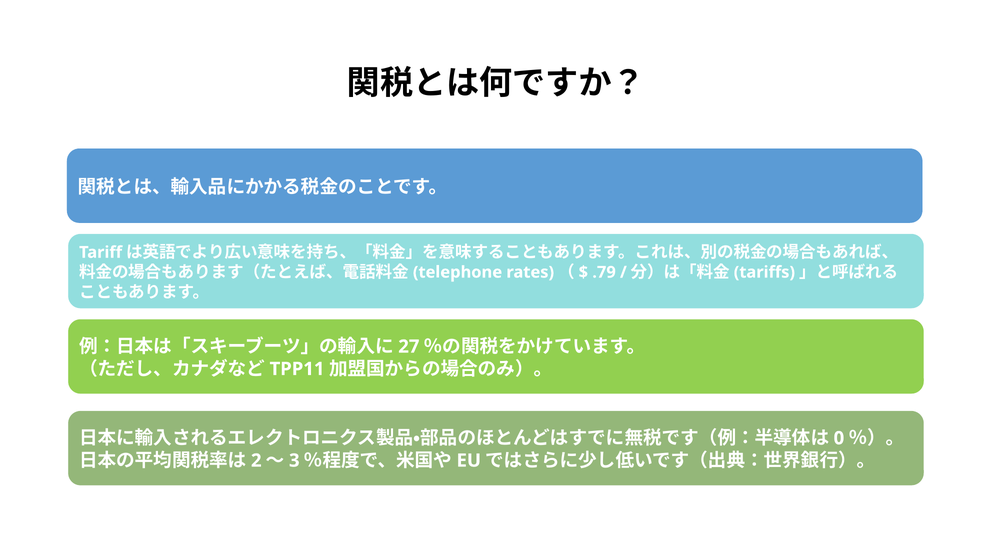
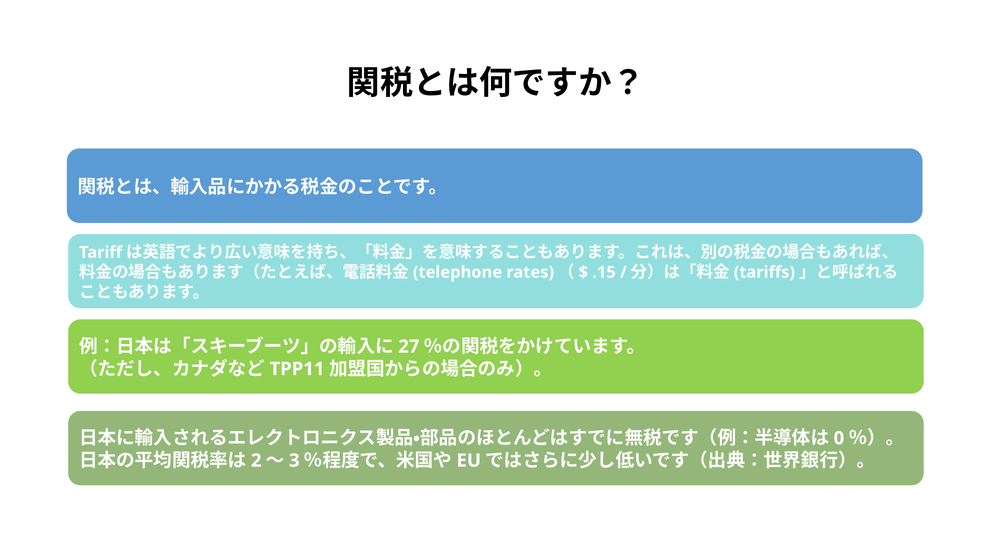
.79: .79 -> .15 (604, 272)
